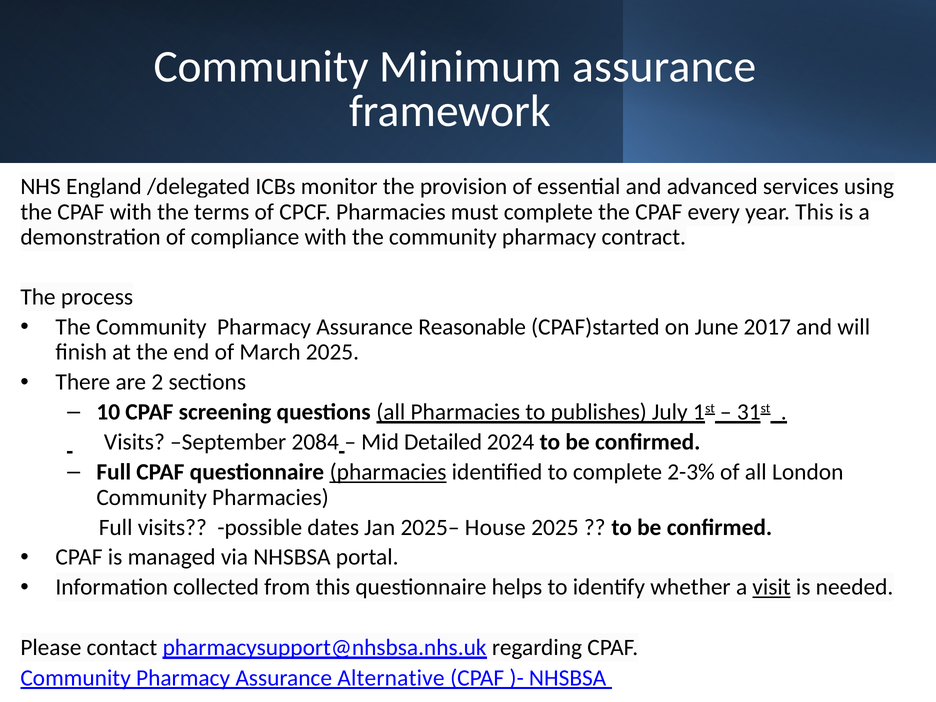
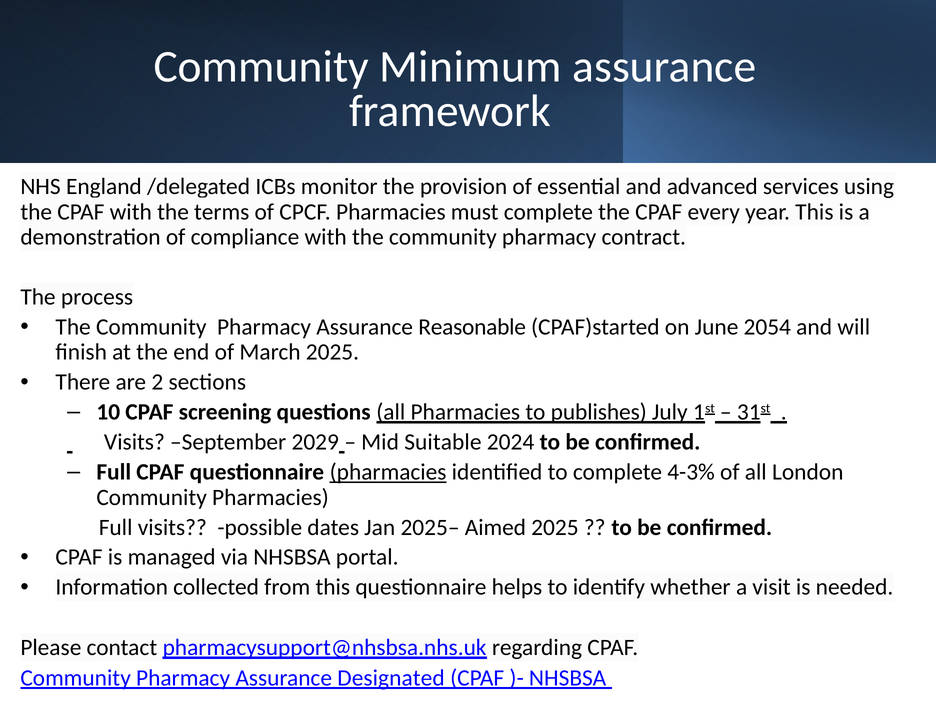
2017: 2017 -> 2054 (767, 327)
2084: 2084 -> 2029 (315, 442)
Detailed: Detailed -> Suitable (443, 442)
2-3%: 2-3% -> 4-3% (691, 472)
House: House -> Aimed (495, 527)
visit underline: present -> none (772, 587)
Alternative: Alternative -> Designated (391, 678)
